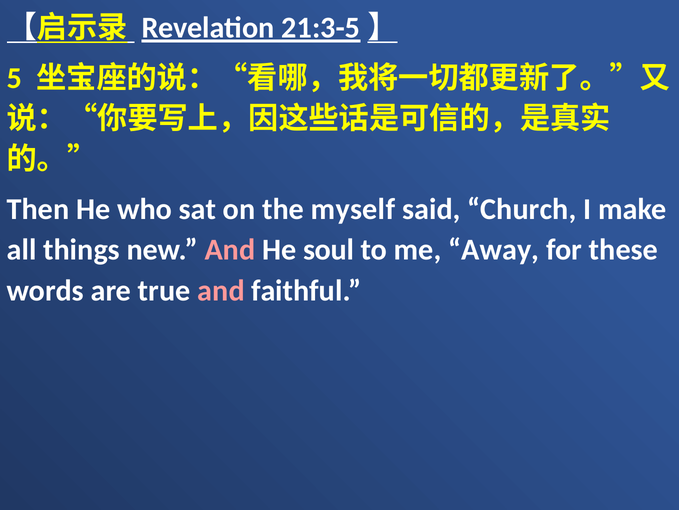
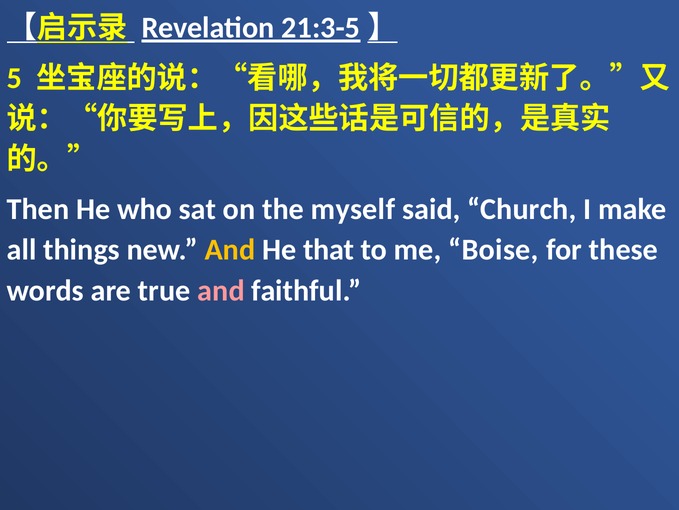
And colour: pink -> yellow (230, 250)
soul: soul -> that (329, 250)
Away: Away -> Boise (494, 250)
